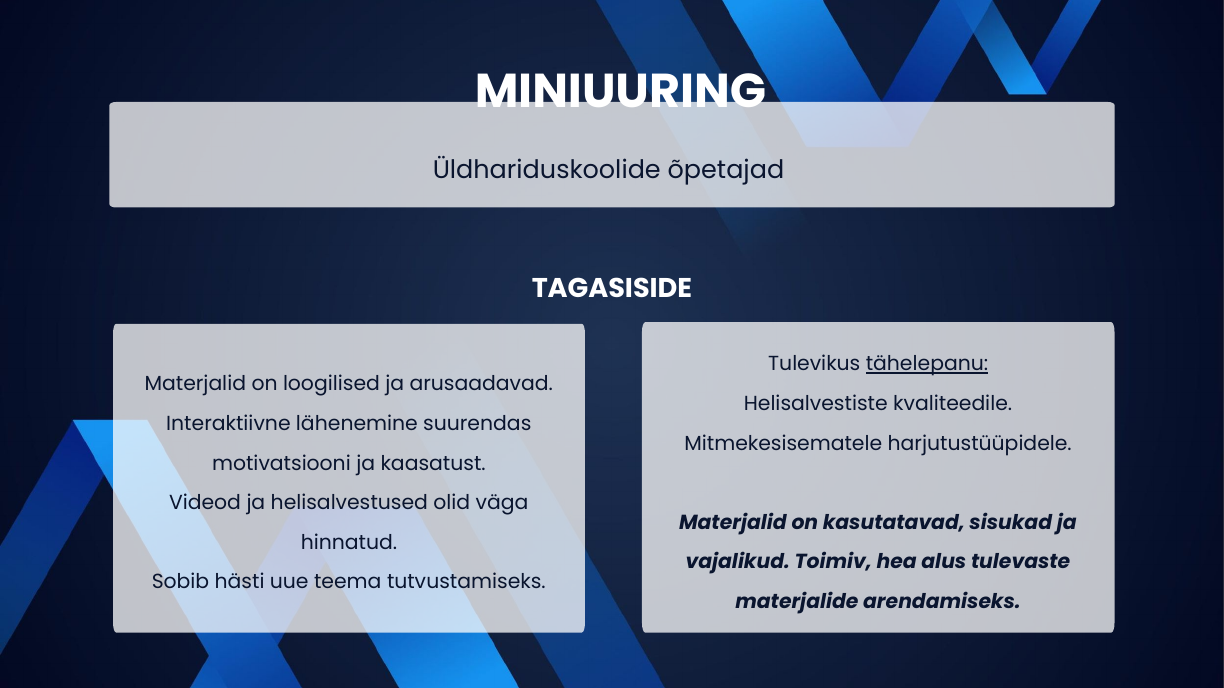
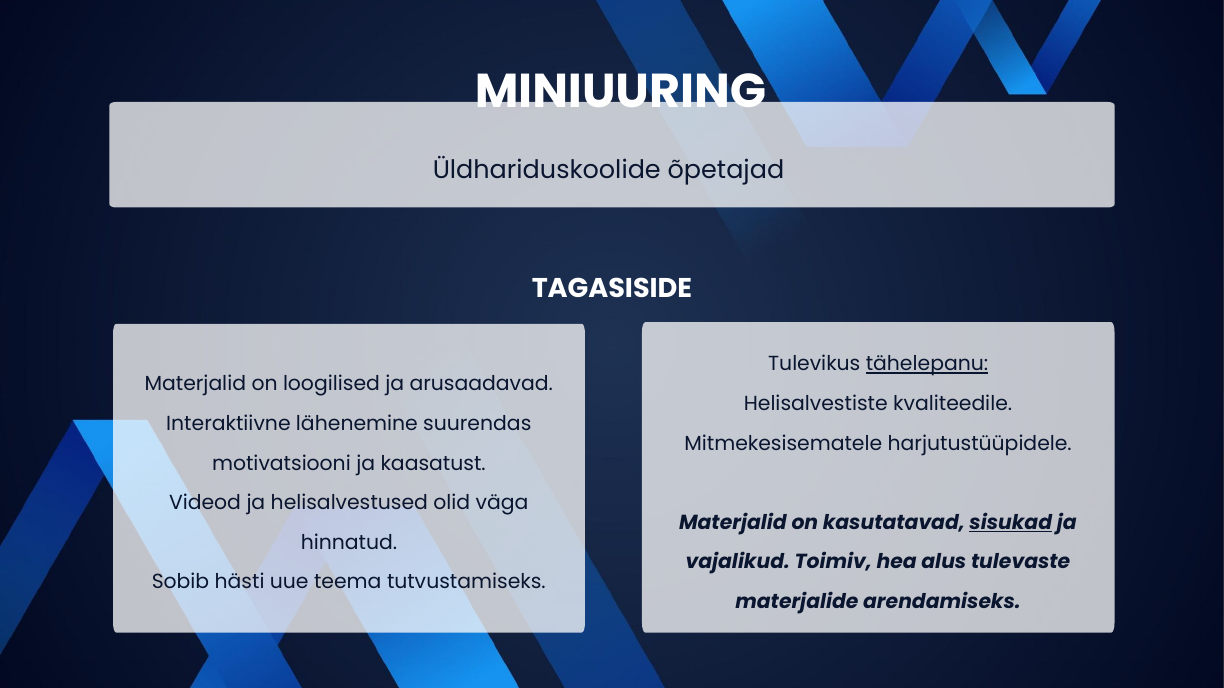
sisukad underline: none -> present (1011, 523)
